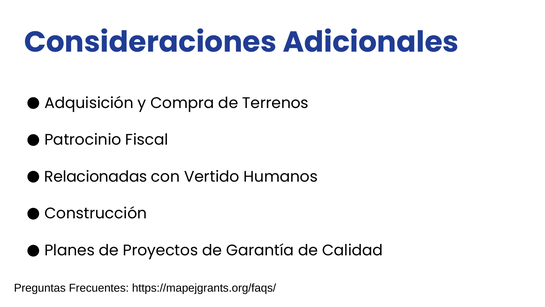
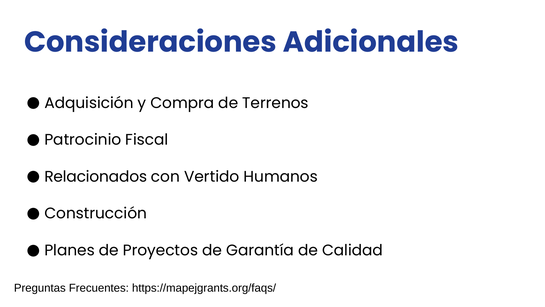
Relacionadas: Relacionadas -> Relacionados (96, 176)
